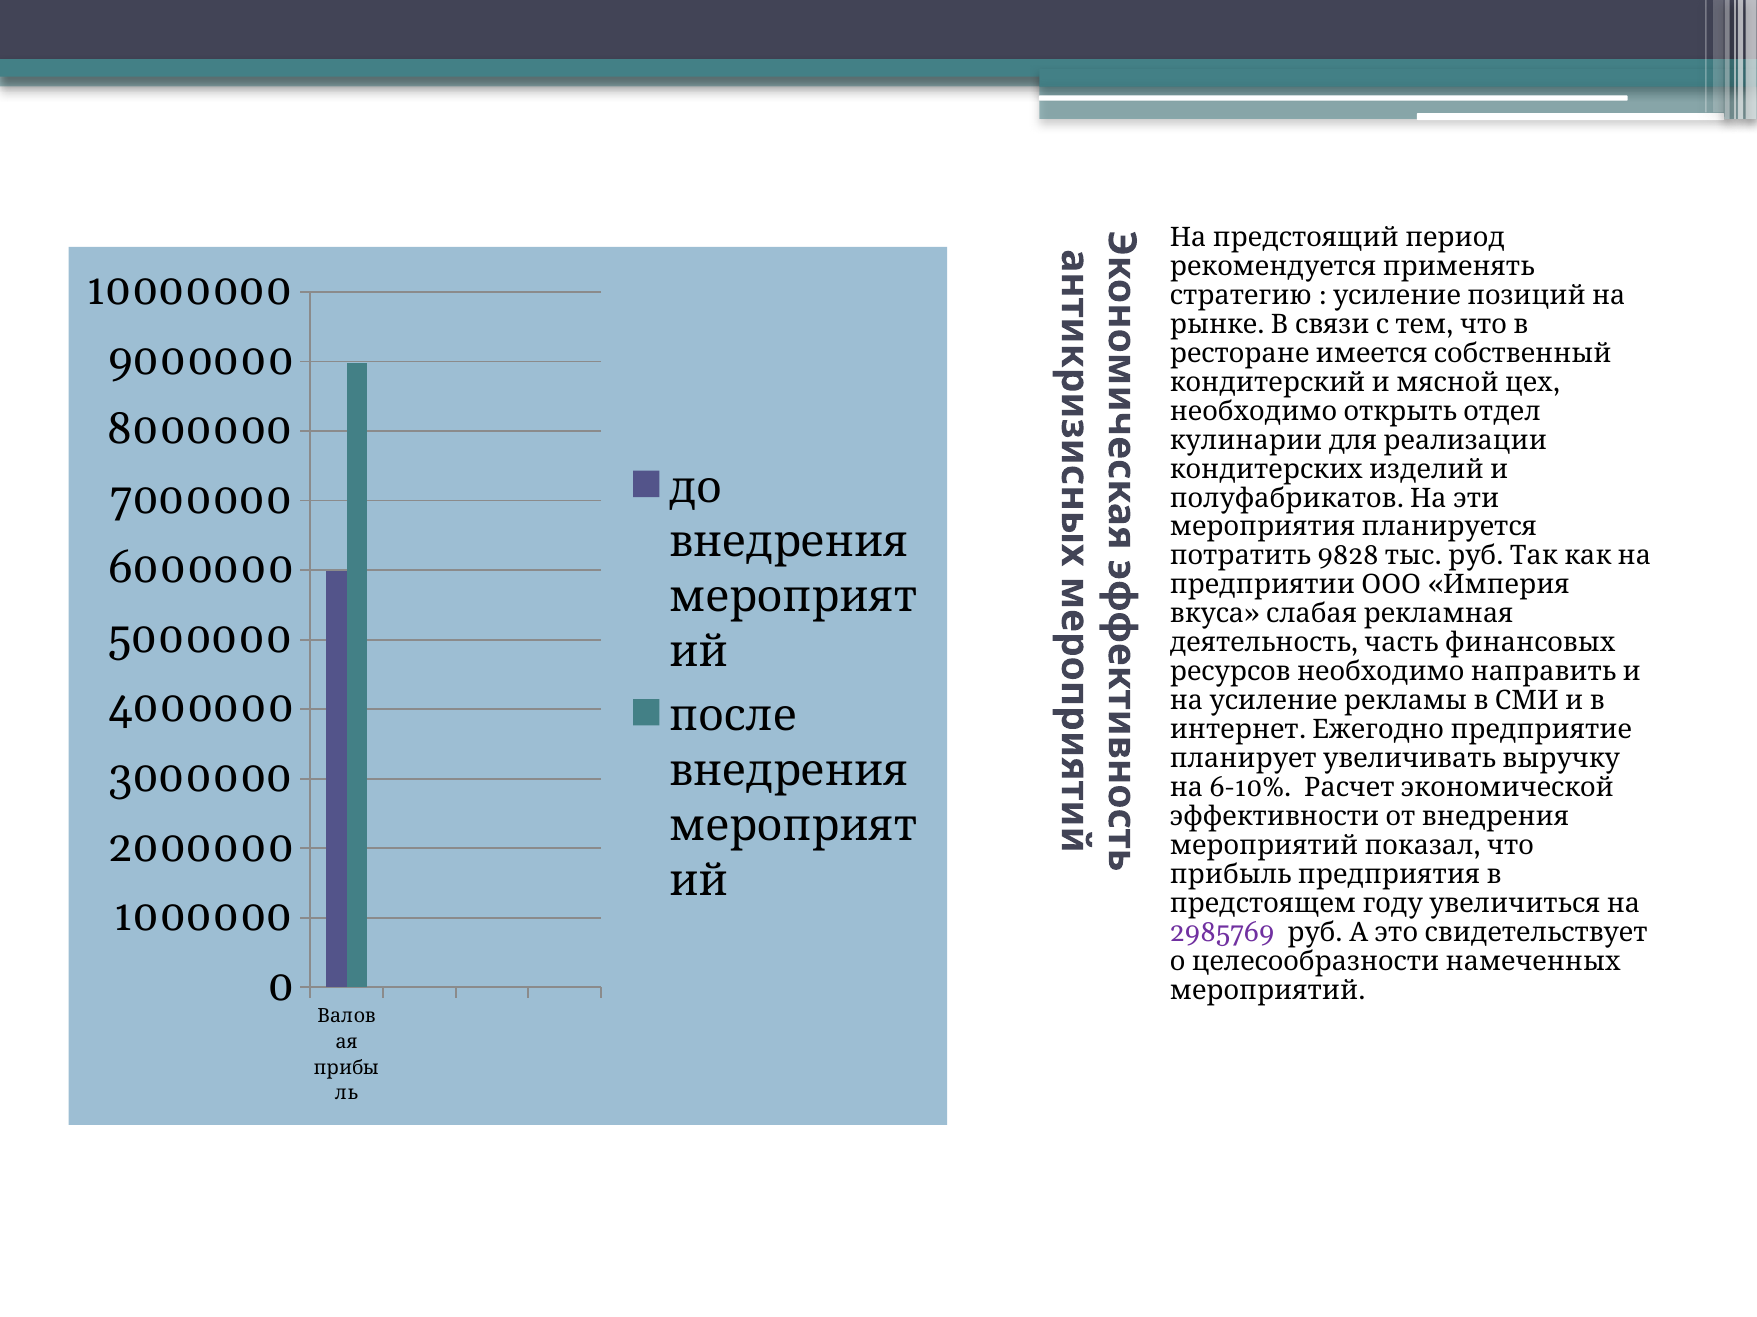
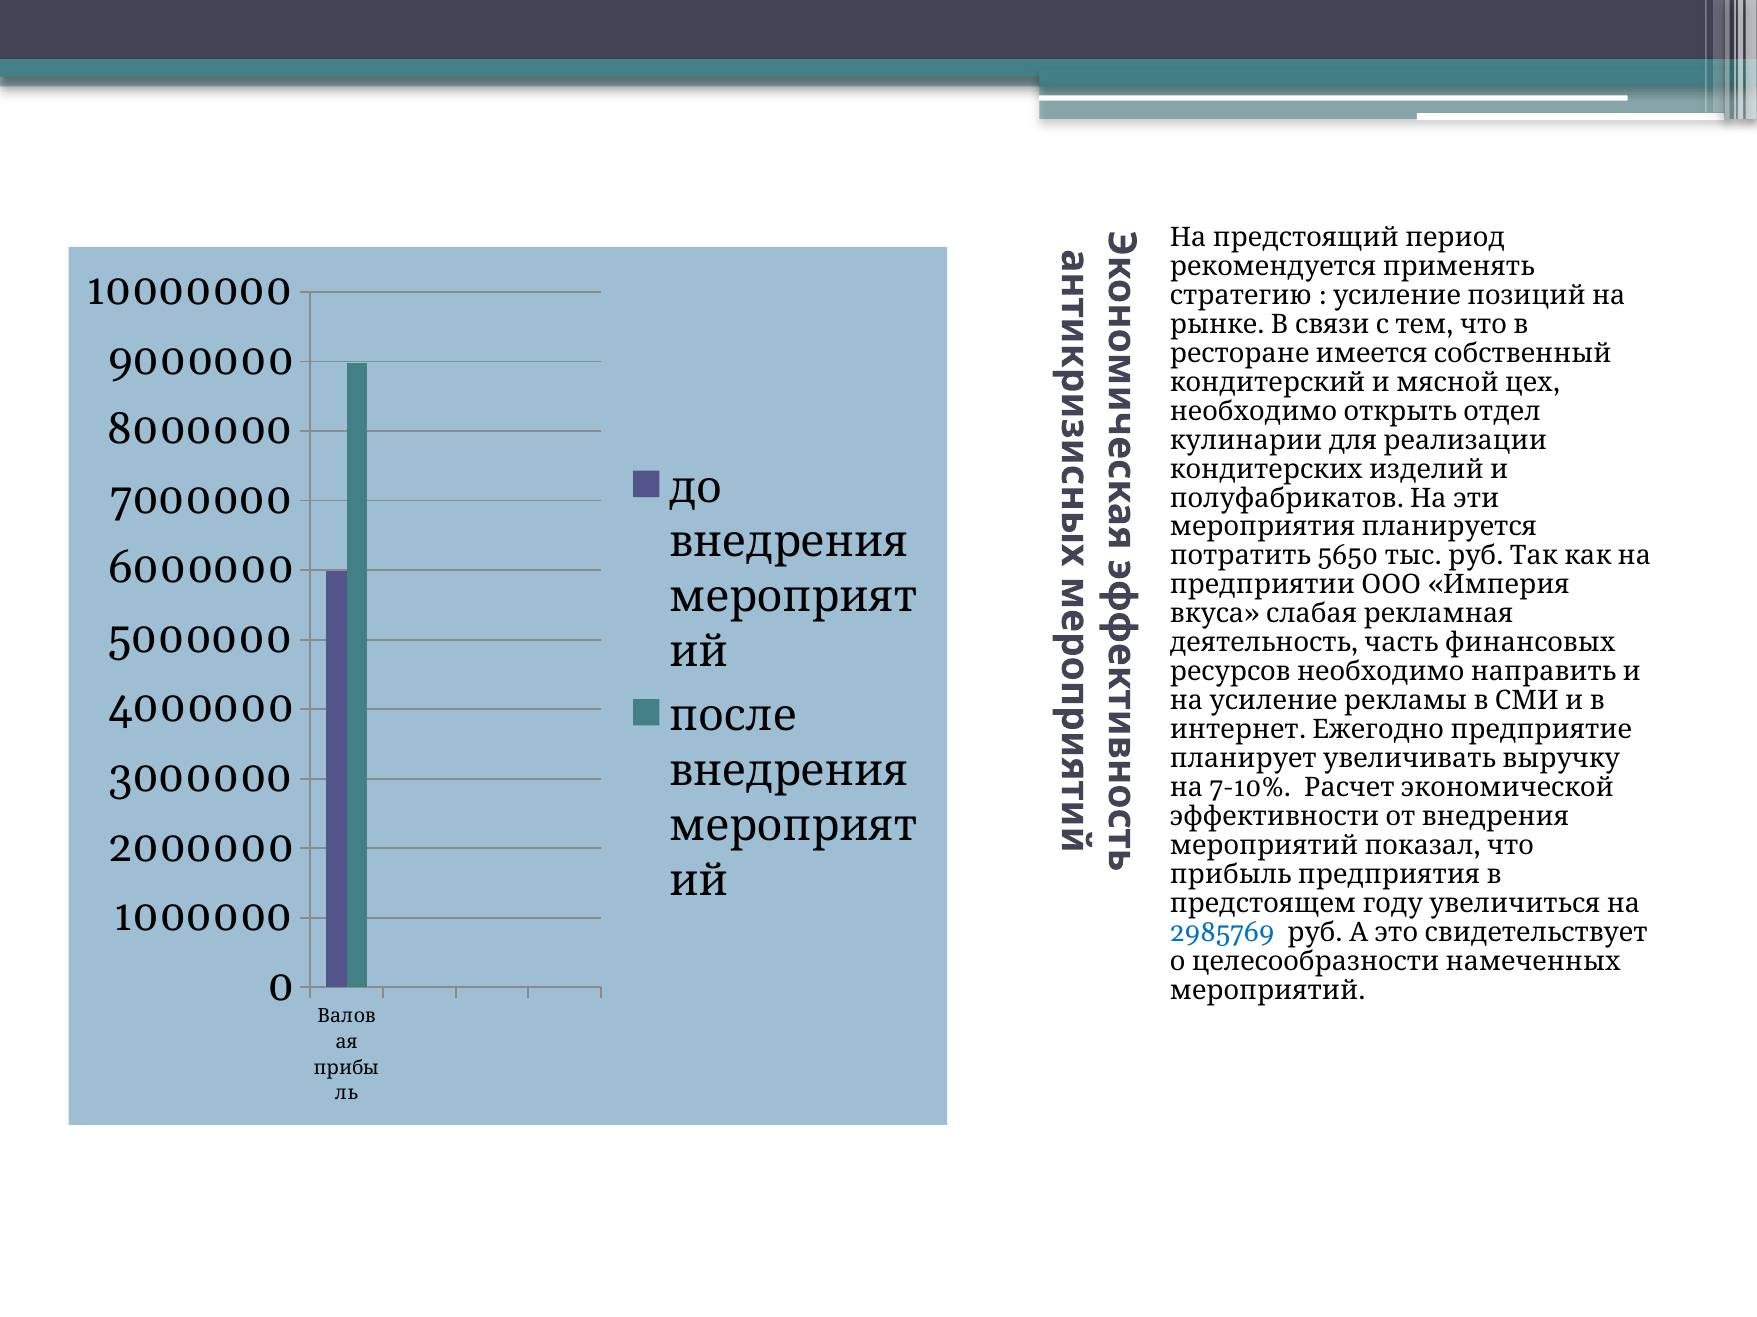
9828: 9828 -> 5650 (1348, 556)
6-10%: 6-10% -> 7-10% (1250, 788)
2985769 colour: purple -> blue (1222, 933)
